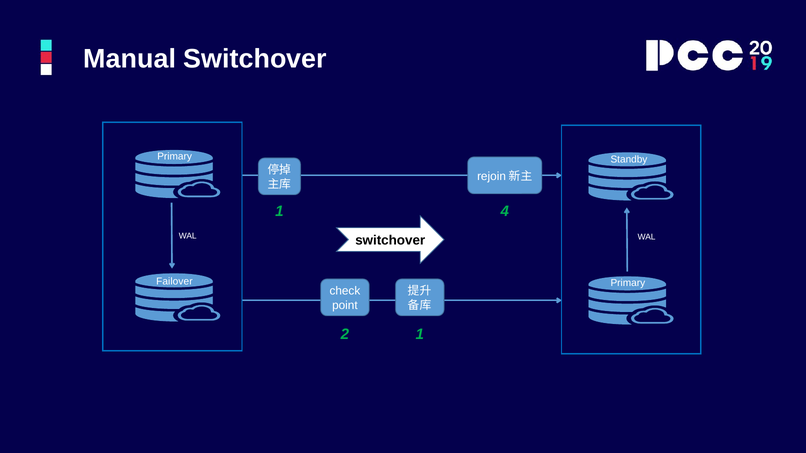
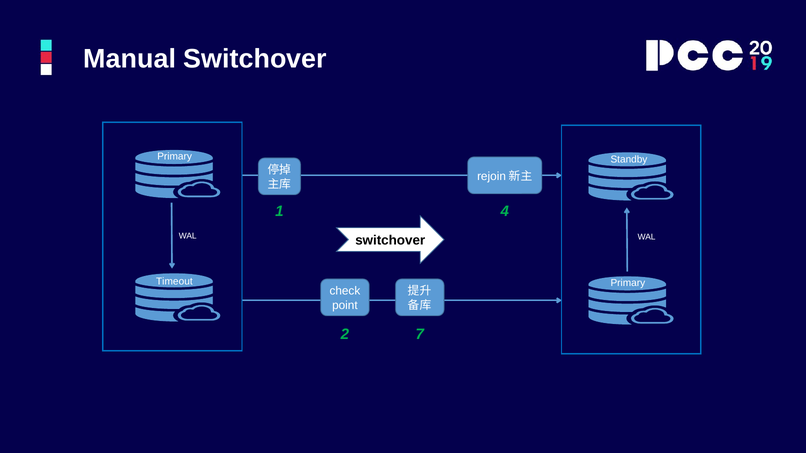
Failover: Failover -> Timeout (174, 281)
2 1: 1 -> 7 (420, 335)
